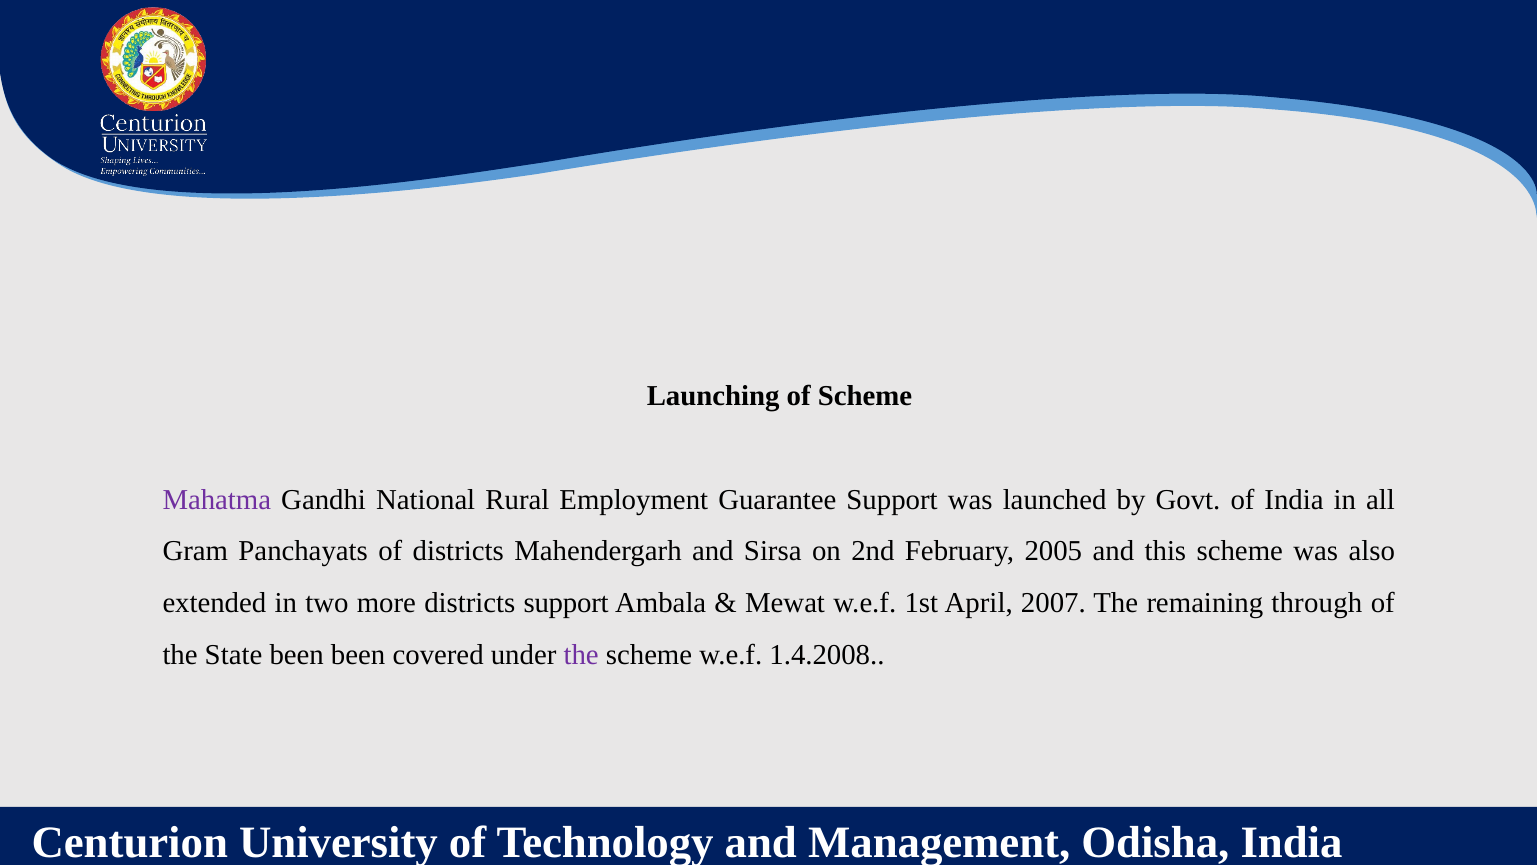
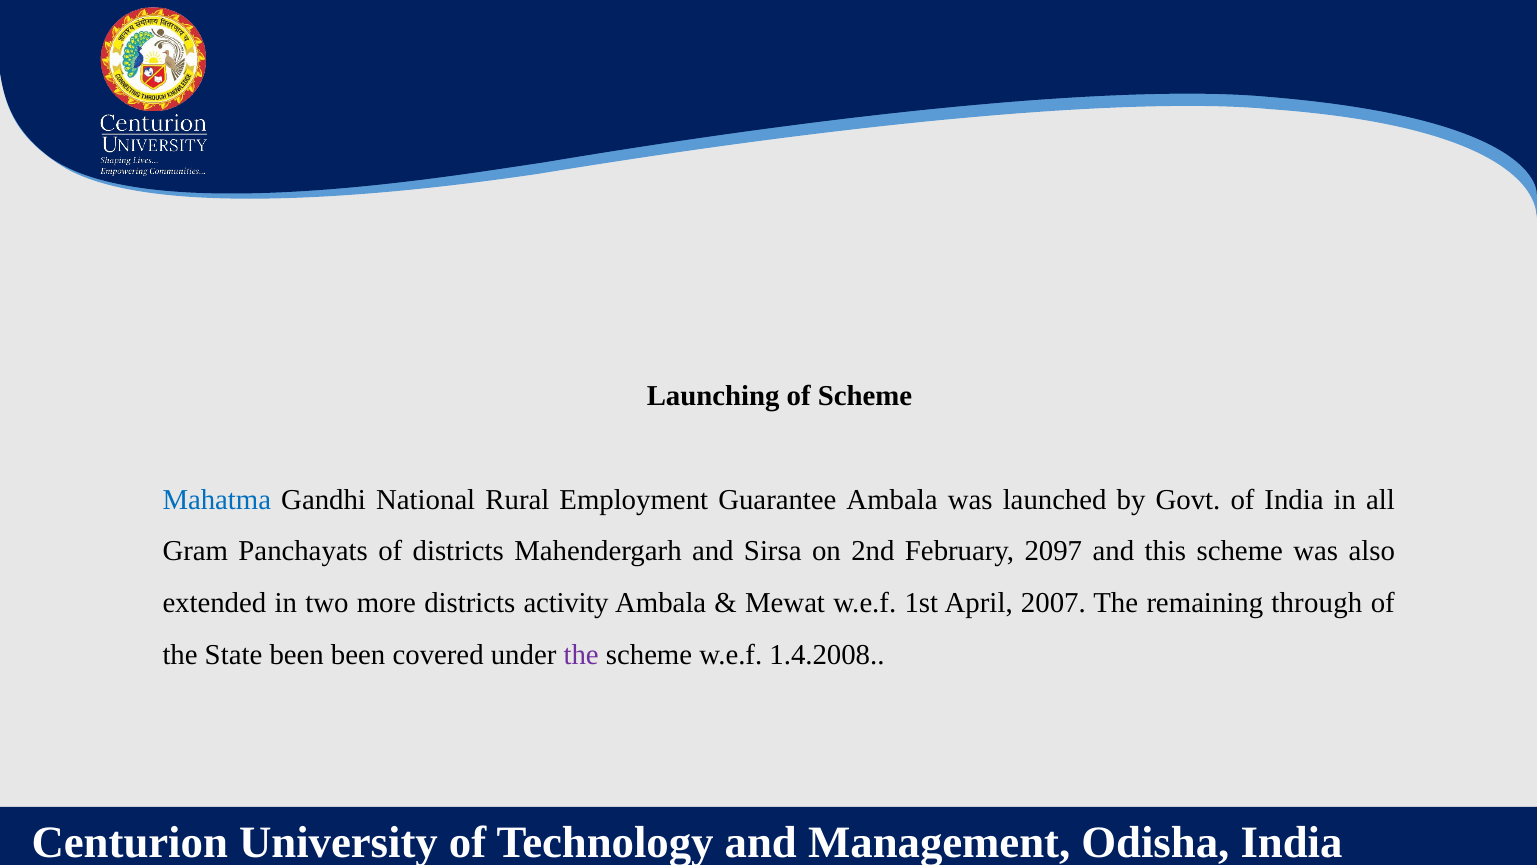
Mahatma colour: purple -> blue (217, 499)
Guarantee Support: Support -> Ambala (892, 499)
2005: 2005 -> 2097 (1053, 551)
districts support: support -> activity (566, 603)
